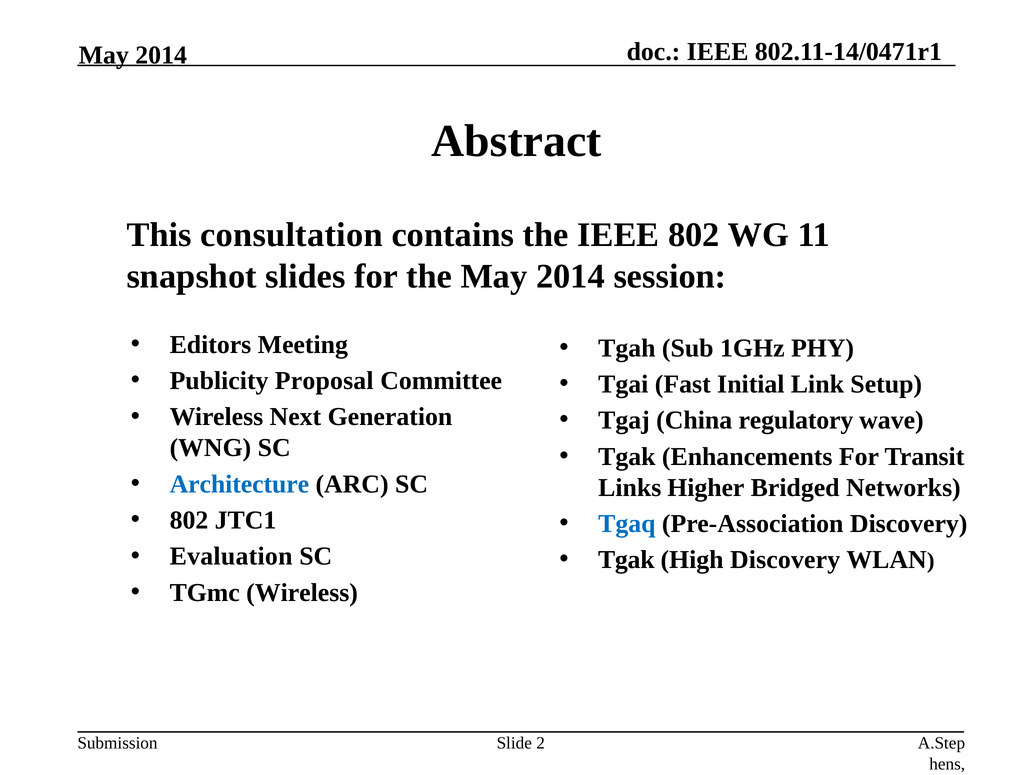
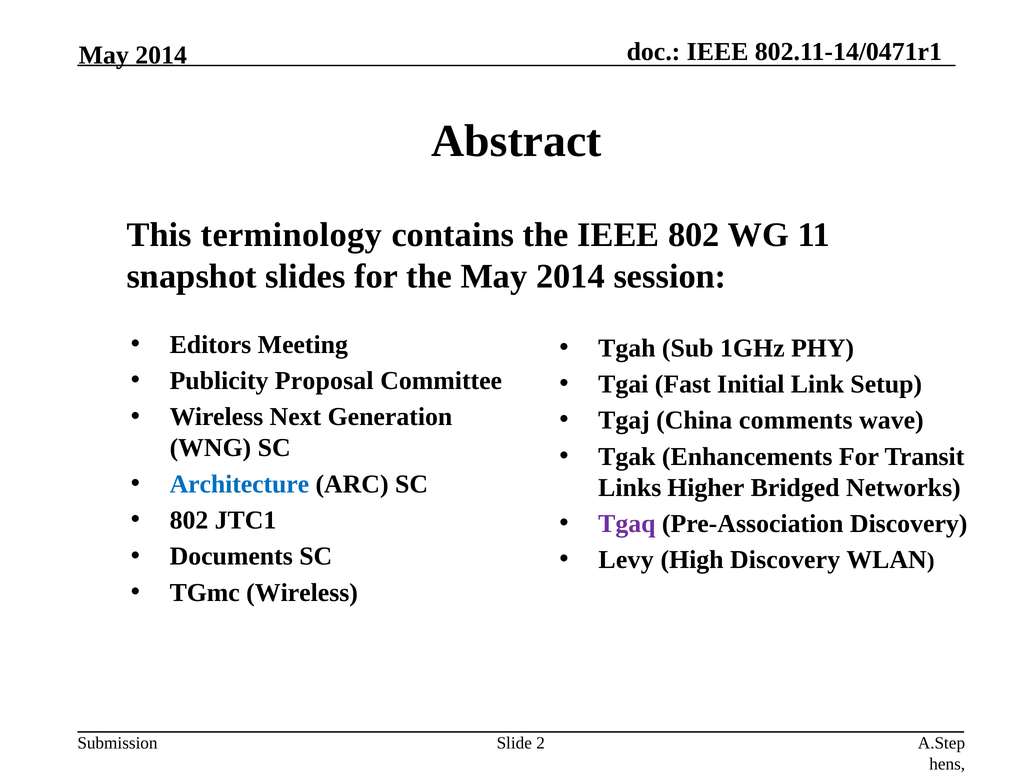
consultation: consultation -> terminology (292, 235)
regulatory: regulatory -> comments (796, 420)
Tgaq colour: blue -> purple (627, 524)
Evaluation: Evaluation -> Documents (231, 556)
Tgak: Tgak -> Levy (626, 560)
